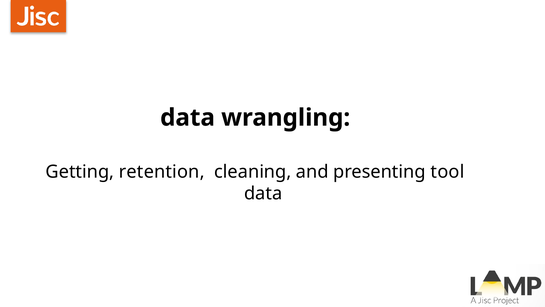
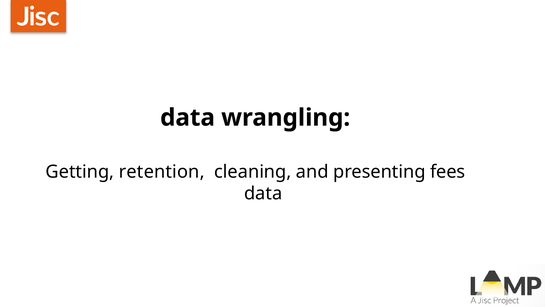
tool: tool -> fees (448, 172)
